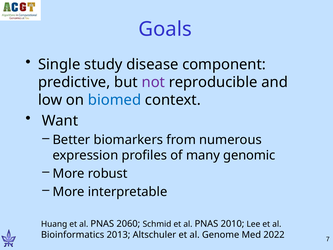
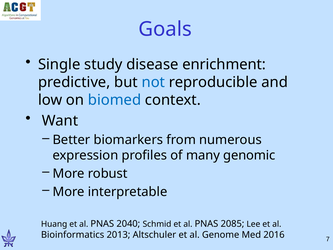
component: component -> enrichment (224, 64)
not colour: purple -> blue (153, 82)
2060: 2060 -> 2040 (128, 223)
2010: 2010 -> 2085 (232, 223)
2022: 2022 -> 2016 (274, 235)
